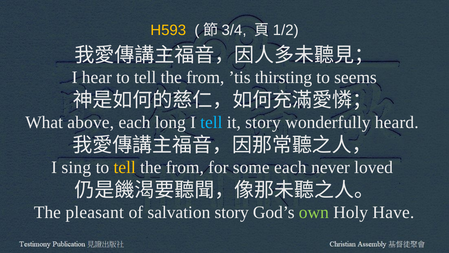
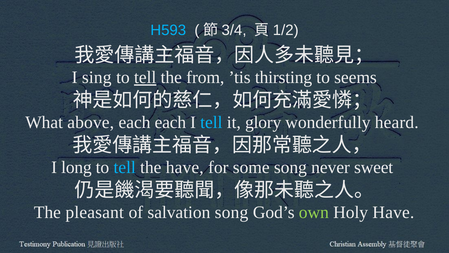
H593 colour: yellow -> light blue (168, 30)
hear: hear -> sing (97, 77)
tell underline: none -> present (145, 77)
each long: long -> each (170, 122)
it story: story -> glory (263, 122)
sing: sing -> long (76, 167)
tell colour: yellow -> light blue (125, 167)
from: from -> have (185, 167)
some each: each -> song (290, 167)
loved: loved -> sweet (374, 167)
salvation story: story -> song (231, 212)
